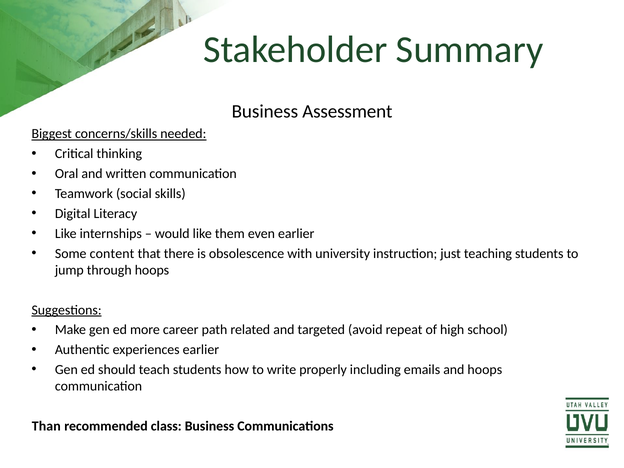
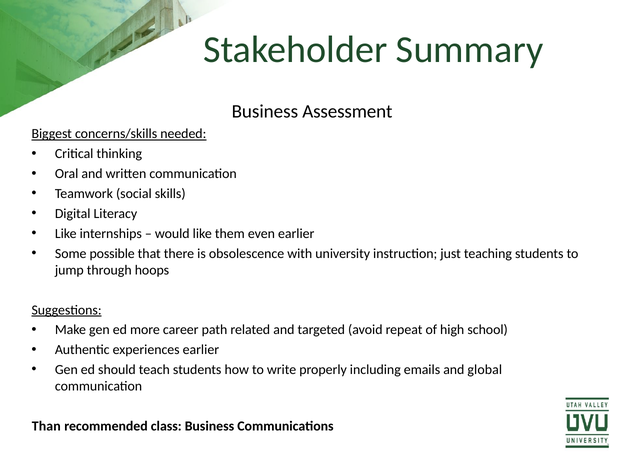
content: content -> possible (112, 253)
and hoops: hoops -> global (485, 370)
